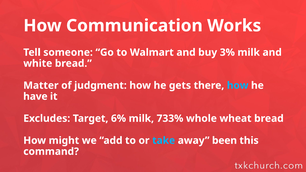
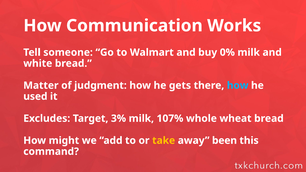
3%: 3% -> 0% (227, 52)
have: have -> used (35, 97)
6%: 6% -> 3% (119, 119)
733%: 733% -> 107% (170, 119)
take colour: light blue -> yellow (164, 141)
